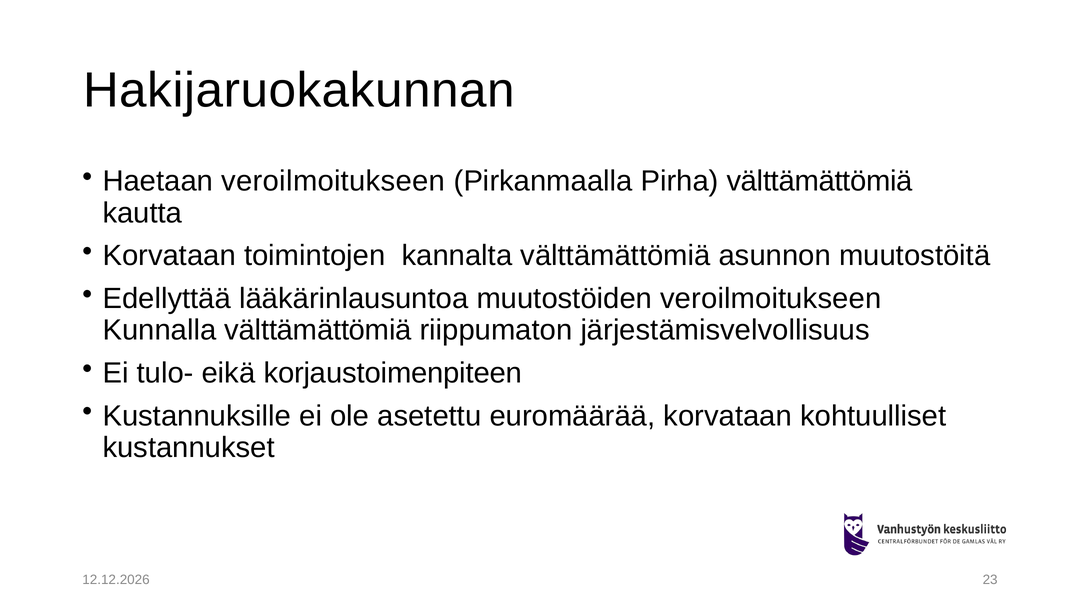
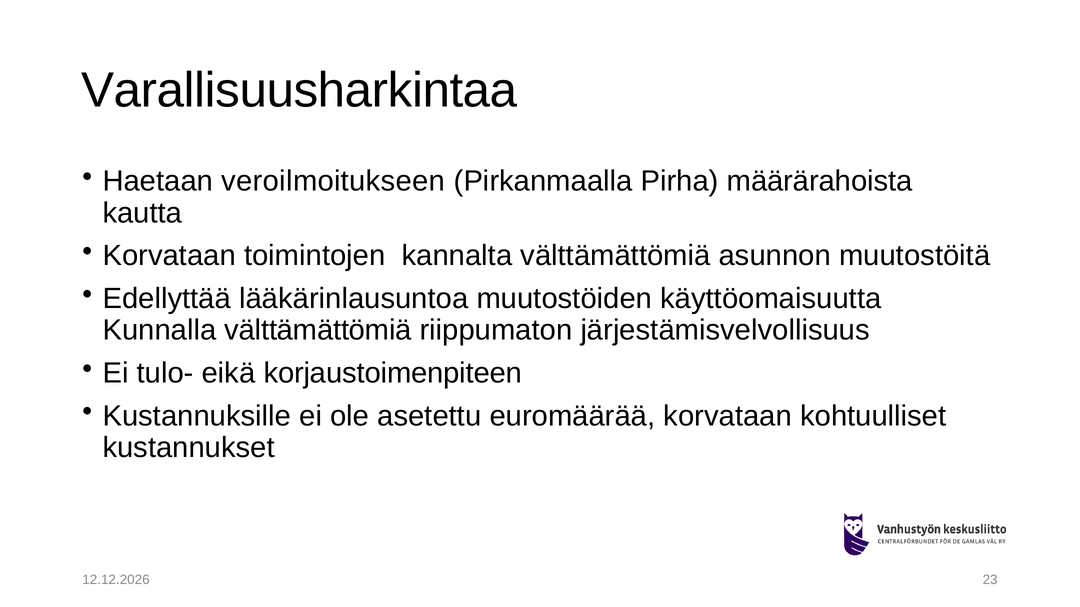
Hakijaruokakunnan: Hakijaruokakunnan -> Varallisuusharkintaa (299, 91)
Pirha välttämättömiä: välttämättömiä -> määrärahoista (820, 181)
muutostöiden veroilmoitukseen: veroilmoitukseen -> käyttöomaisuutta (771, 299)
